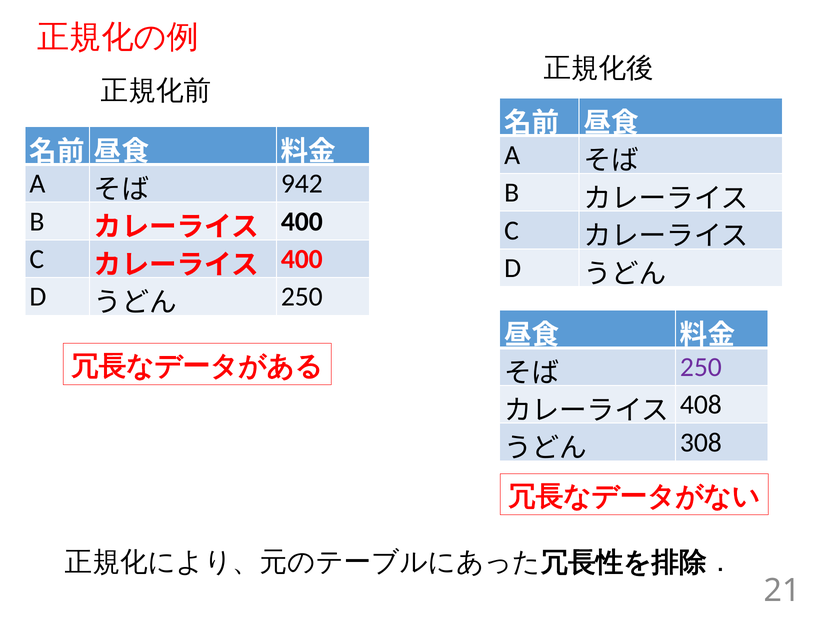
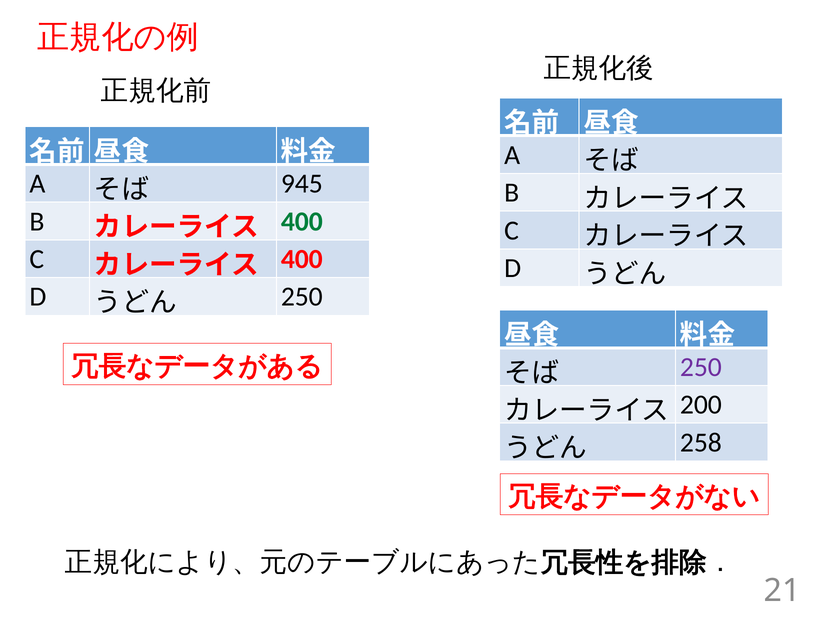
942: 942 -> 945 (302, 184)
400 colour: black -> green (302, 222)
408: 408 -> 200 (701, 405)
308: 308 -> 258 (701, 443)
